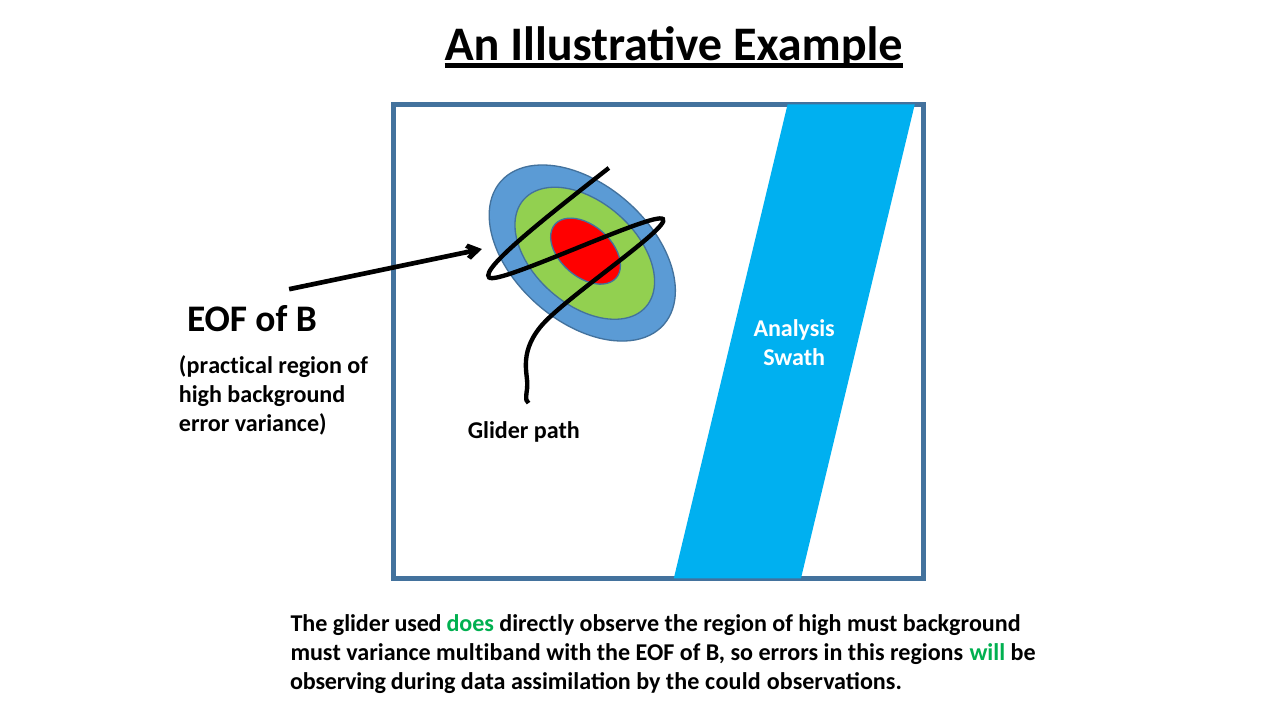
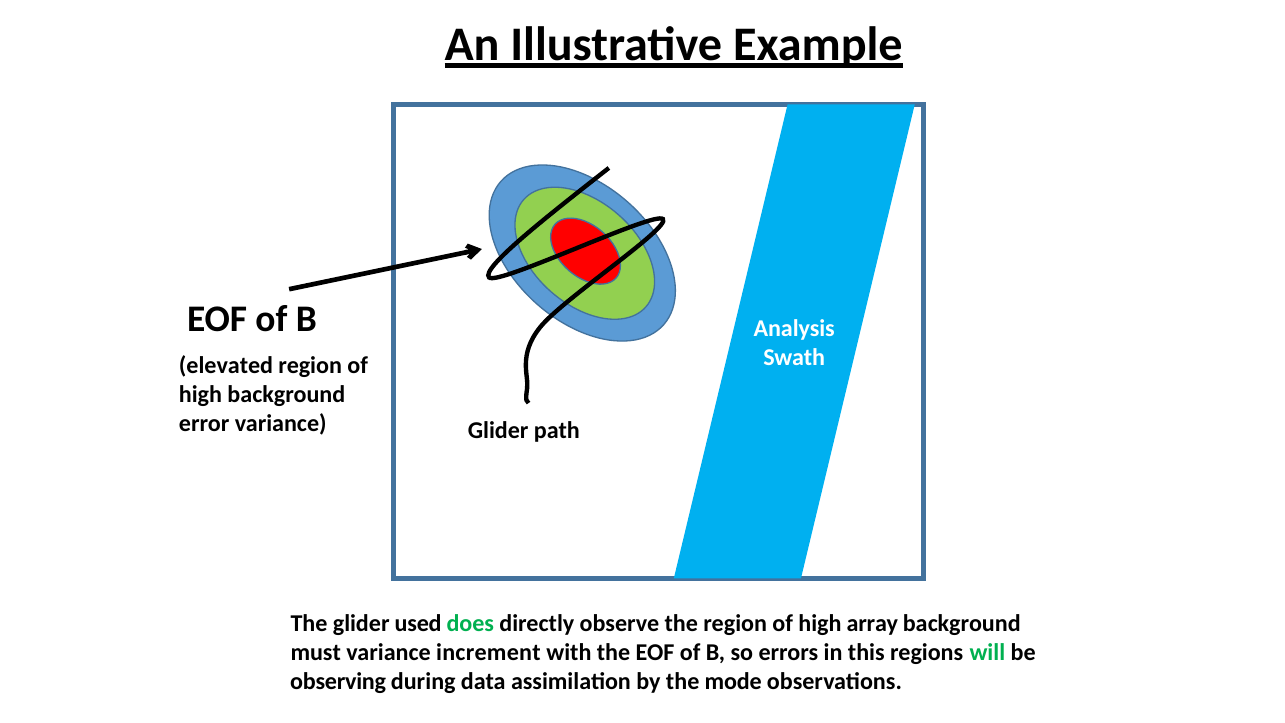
practical: practical -> elevated (226, 365)
high must: must -> array (872, 623)
multiband: multiband -> increment (488, 652)
could: could -> mode (733, 681)
